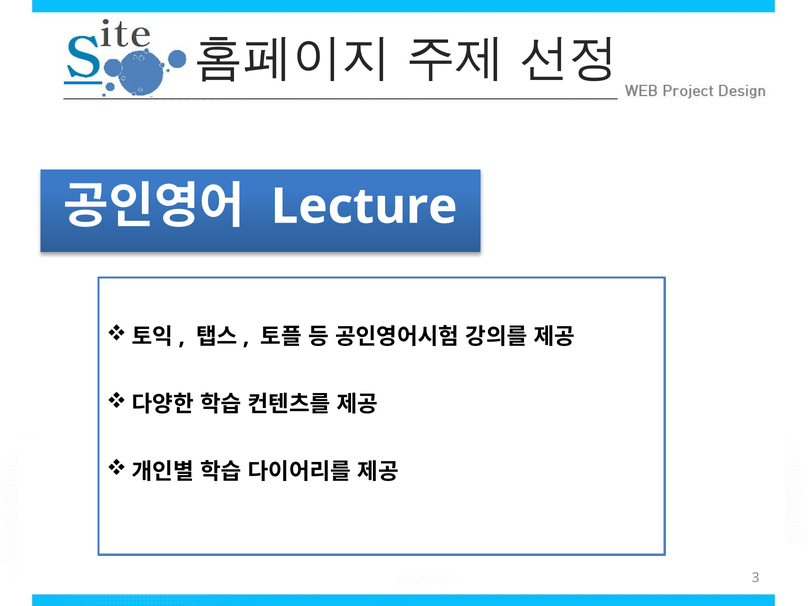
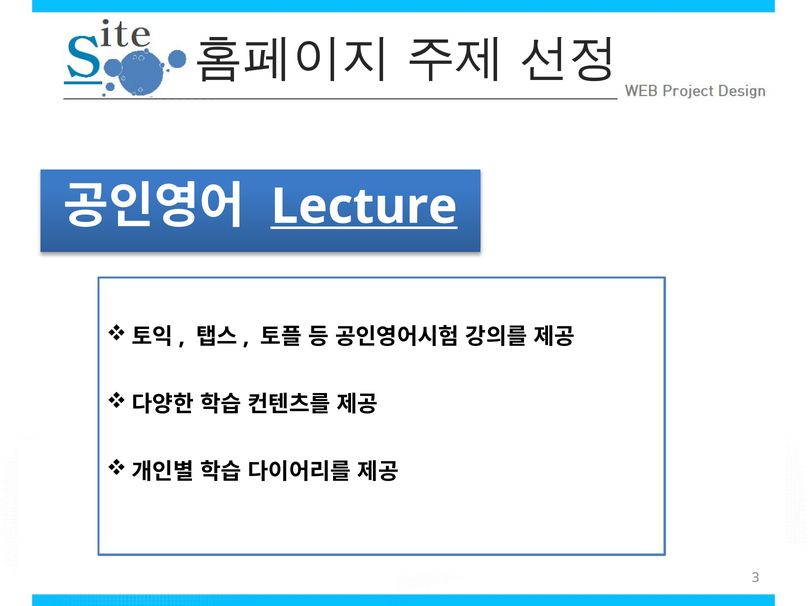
Lecture underline: none -> present (364, 207)
